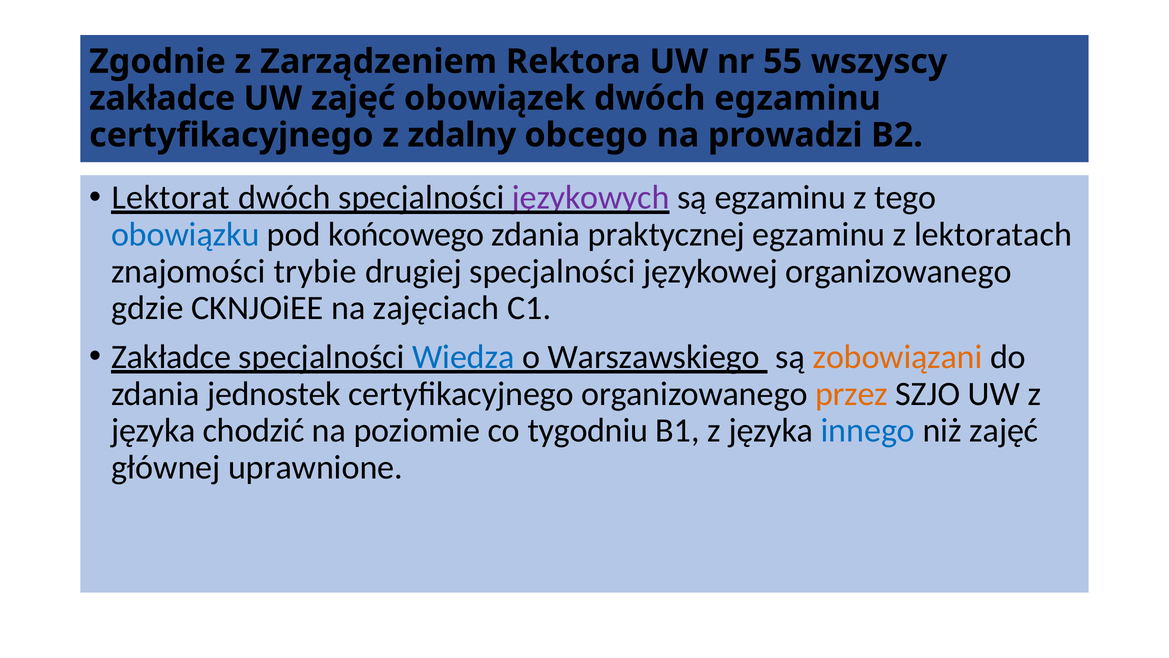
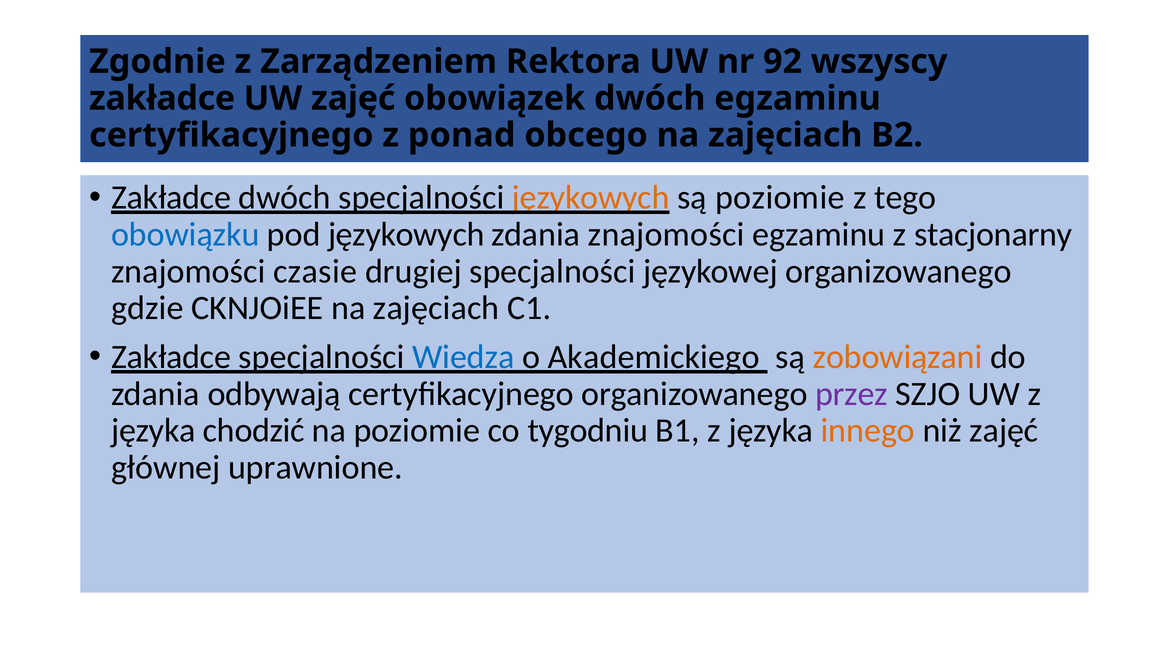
55: 55 -> 92 (783, 62)
zdalny: zdalny -> ponad (462, 135)
obcego na prowadzi: prowadzi -> zajęciach (785, 135)
Lektorat: Lektorat -> Zakładce (171, 198)
językowych colour: purple -> orange (591, 198)
są egzaminu: egzaminu -> poziomie (780, 198)
pod końcowego: końcowego -> językowych (406, 234)
zdania praktycznej: praktycznej -> znajomości (666, 234)
lektoratach: lektoratach -> stacjonarny (993, 234)
trybie: trybie -> czasie (315, 271)
Warszawskiego: Warszawskiego -> Akademickiego (654, 357)
jednostek: jednostek -> odbywają (274, 394)
przez colour: orange -> purple (851, 394)
innego colour: blue -> orange (868, 430)
